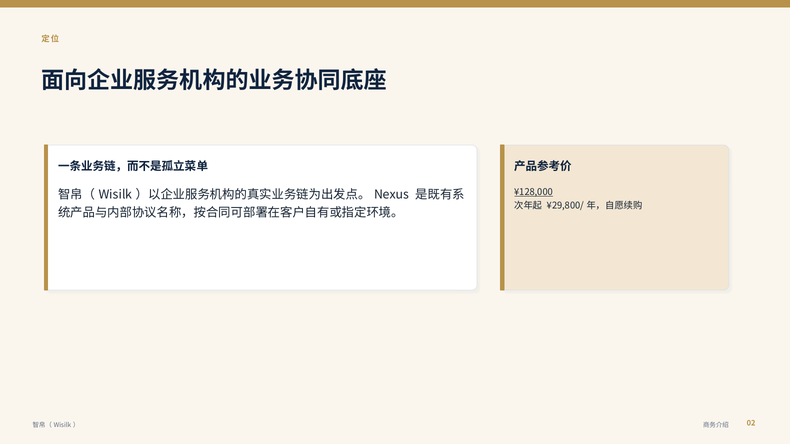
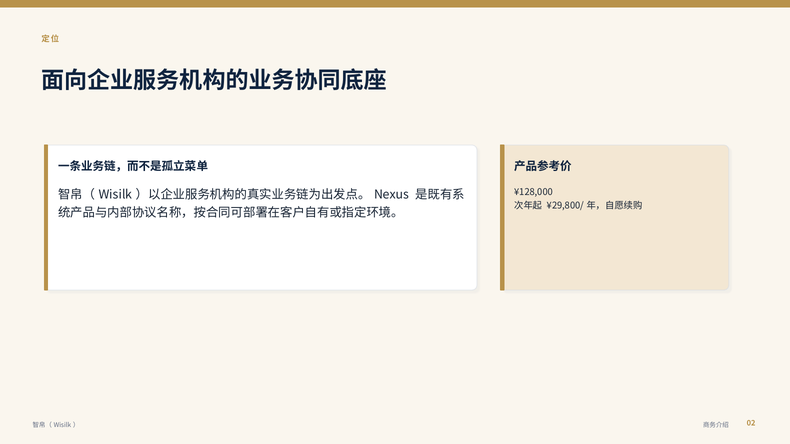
¥128,000 underline: present -> none (534, 193)
